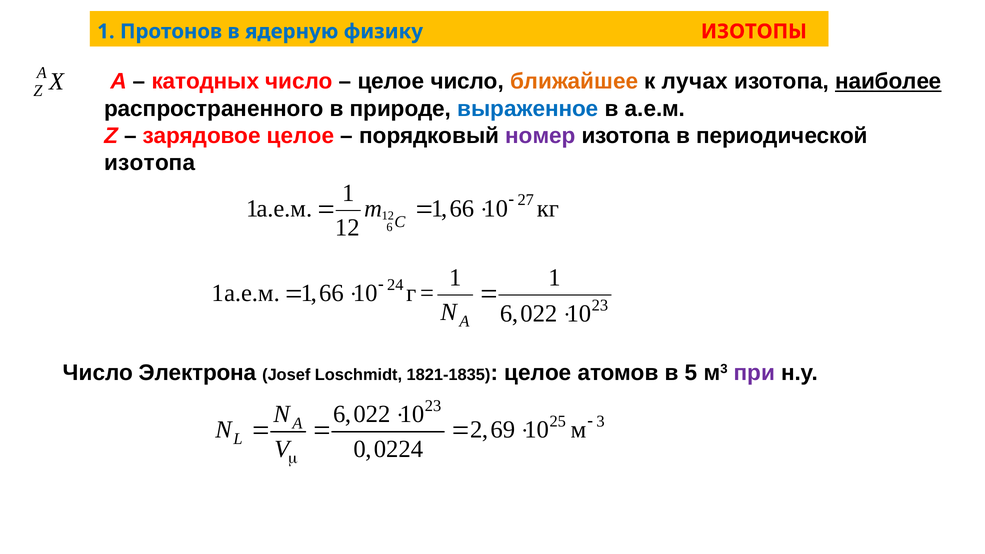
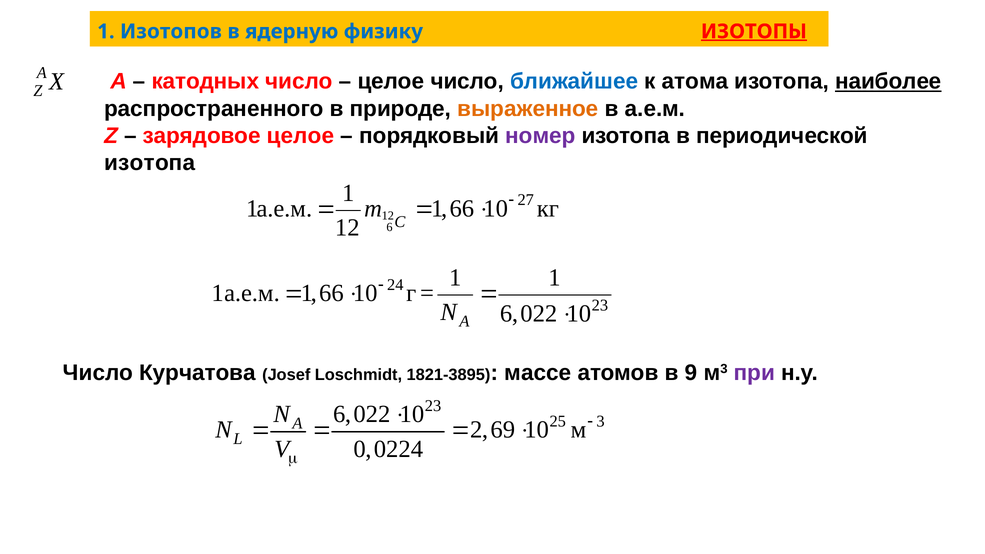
Протонов: Протонов -> Изотопов (171, 31)
ИЗОТОПЫ underline: none -> present (754, 31)
ближайшее colour: orange -> blue (574, 81)
лучах: лучах -> атома (695, 81)
выраженное colour: blue -> orange (528, 109)
Электрона: Электрона -> Курчатова (197, 373)
1821-1835: 1821-1835 -> 1821-3895 (448, 375)
целое: целое -> массе (538, 373)
5: 5 -> 9 (691, 373)
